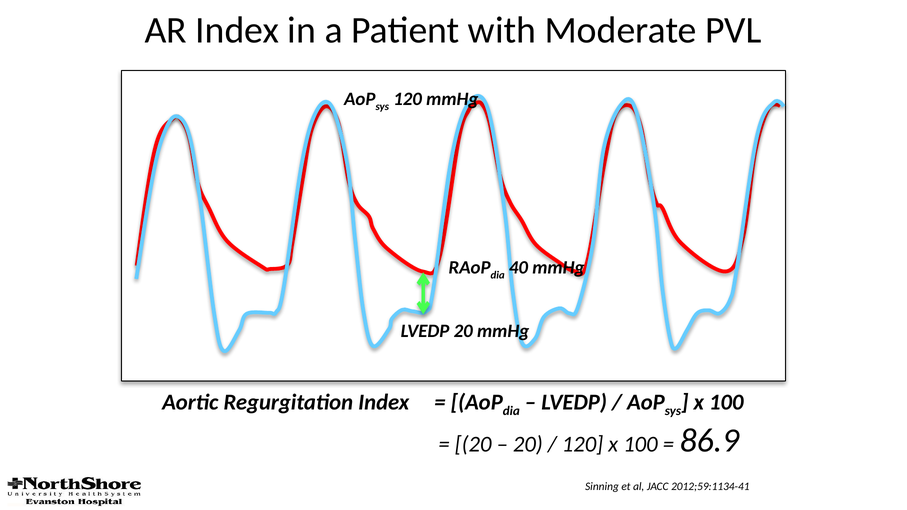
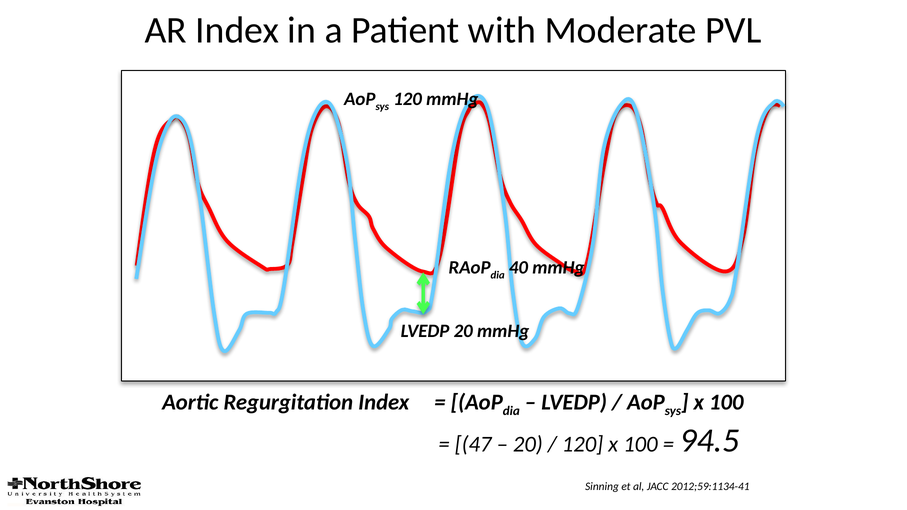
20: 20 -> 47 (473, 445)
86.9: 86.9 -> 94.5 (710, 441)
